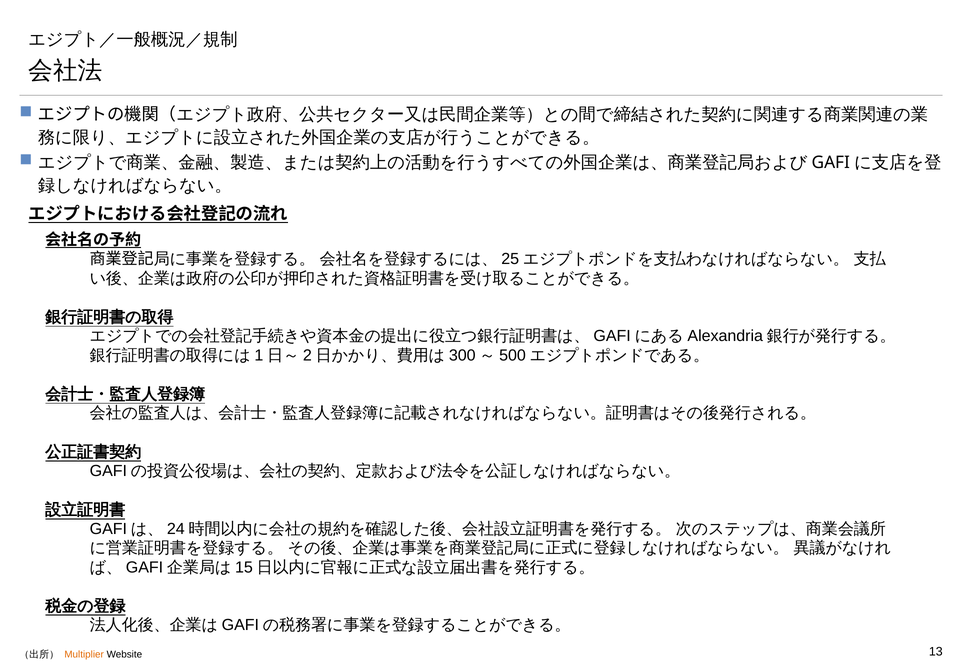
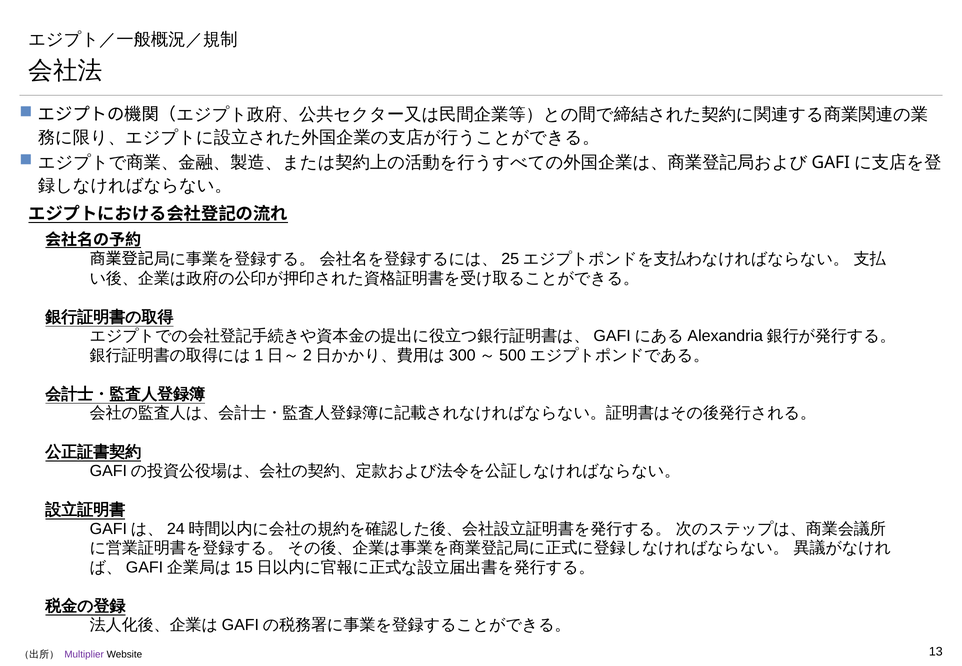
Multiplier colour: orange -> purple (84, 654)
